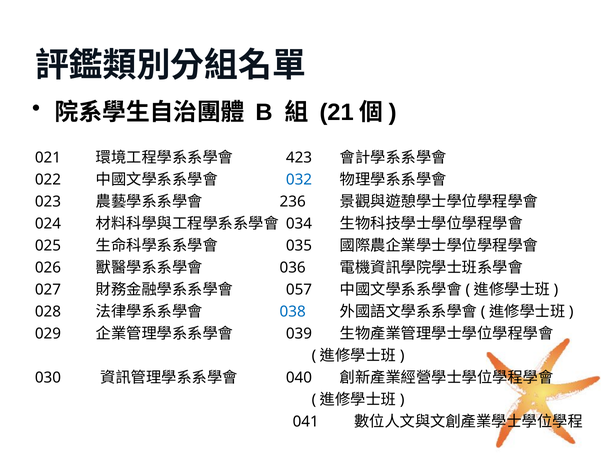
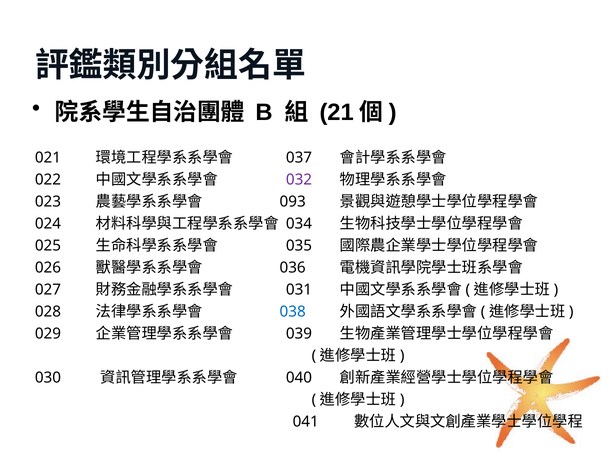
423: 423 -> 037 (299, 158)
032 colour: blue -> purple (299, 180)
236: 236 -> 093 (293, 202)
057: 057 -> 031 (299, 290)
